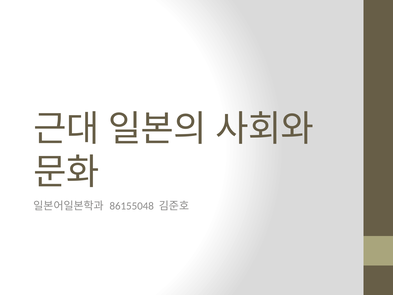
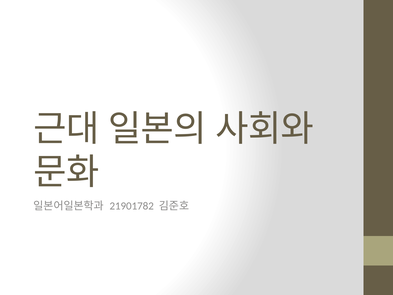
86155048: 86155048 -> 21901782 (132, 206)
